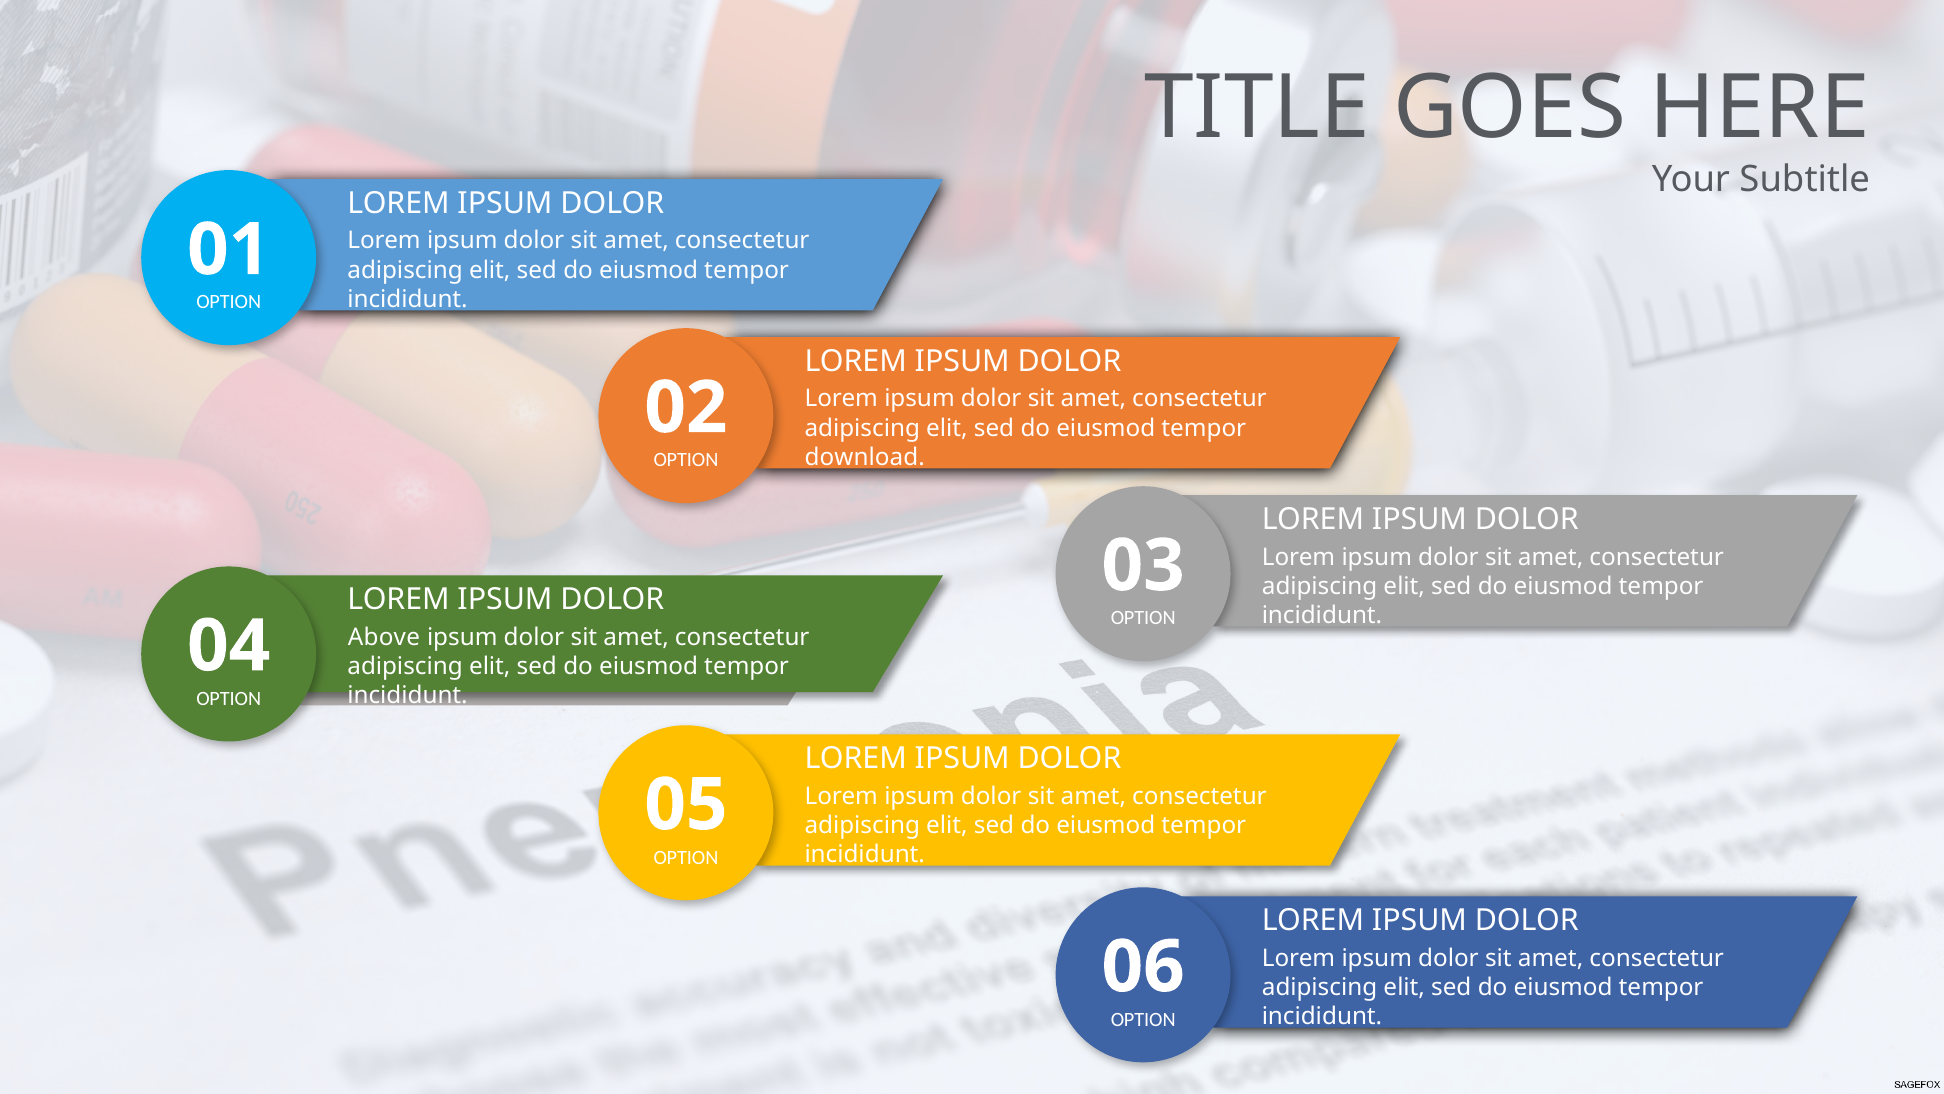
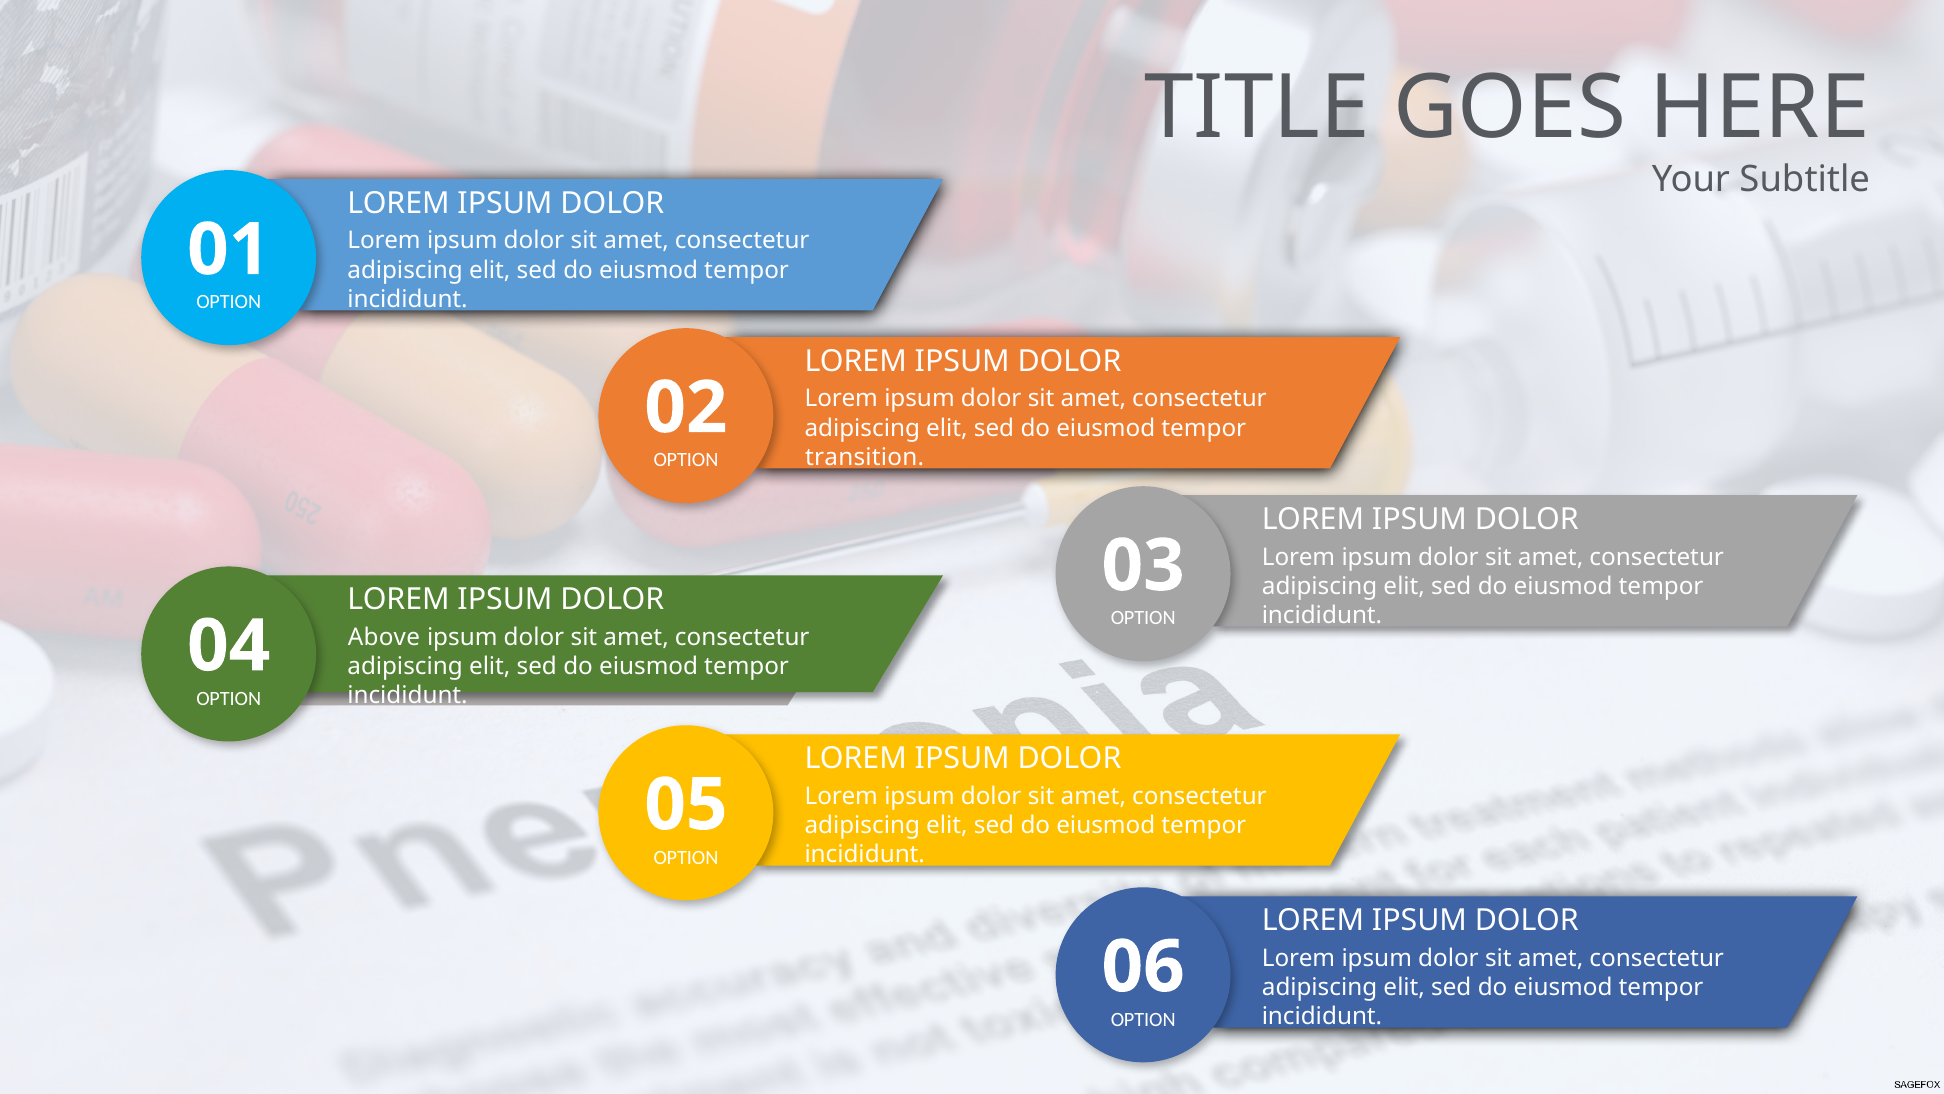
download: download -> transition (865, 457)
